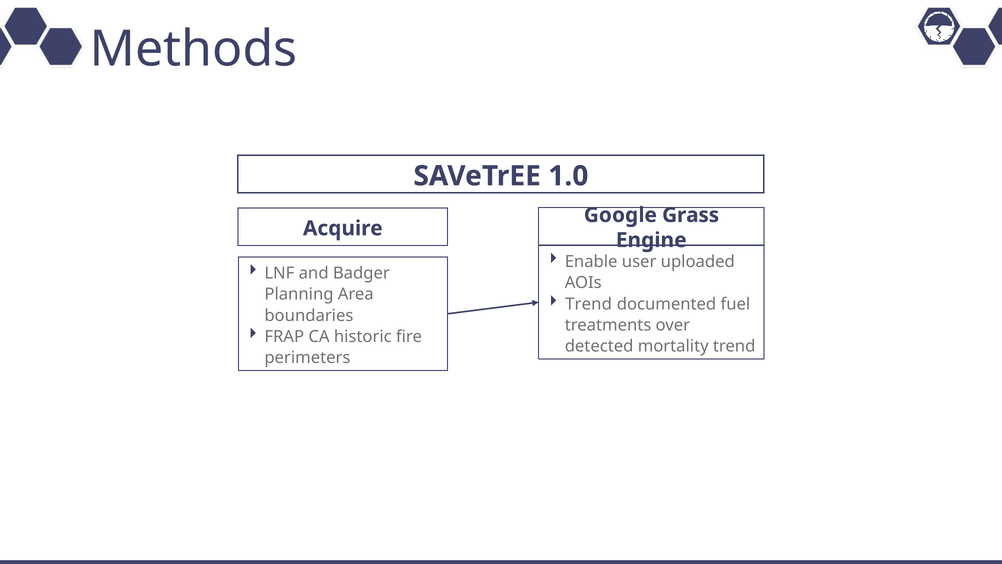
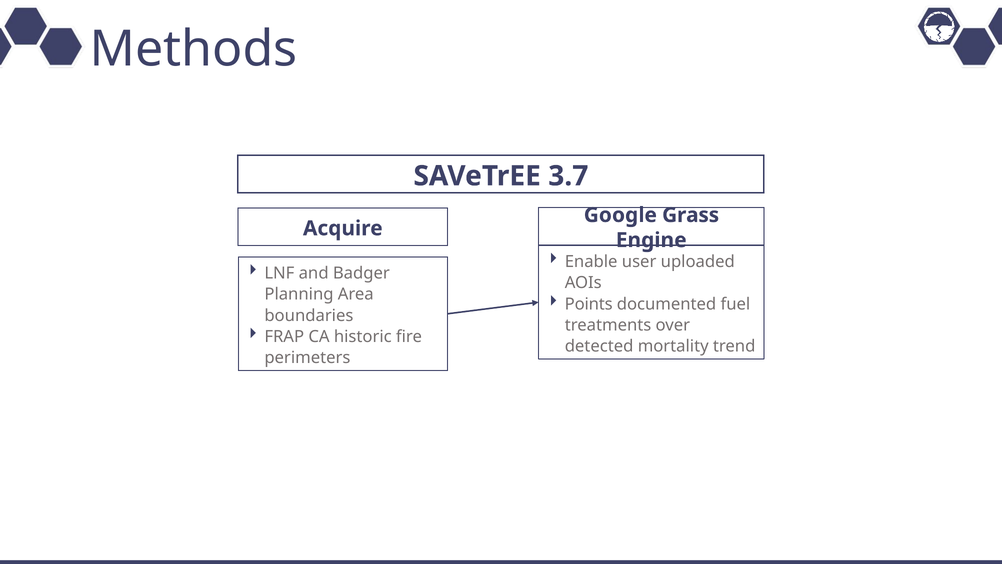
1.0: 1.0 -> 3.7 (568, 176)
Trend: Trend -> Points (589, 304)
